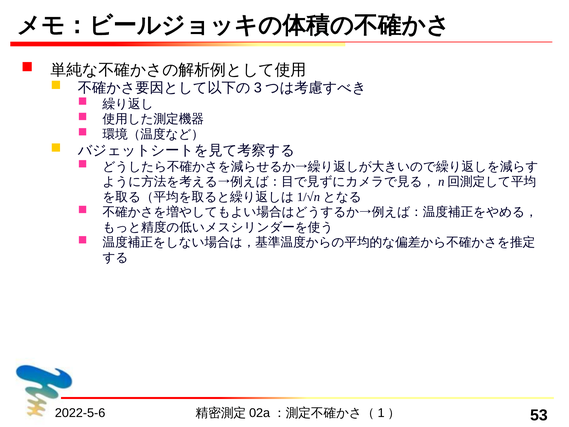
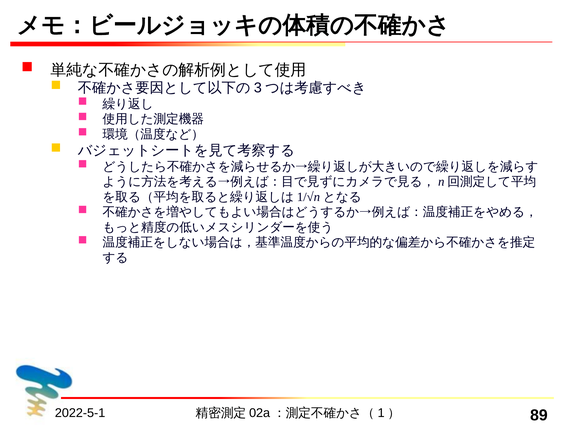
2022-5-6: 2022-5-6 -> 2022-5-1 (80, 413)
53: 53 -> 89 (539, 415)
